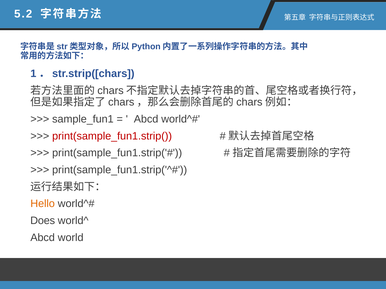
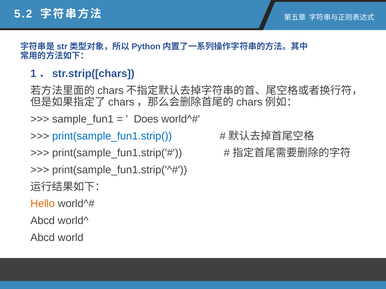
Abcd: Abcd -> Does (146, 119)
print(sample_fun1.strip( colour: red -> blue (112, 136)
Does: Does -> Abcd (43, 221)
